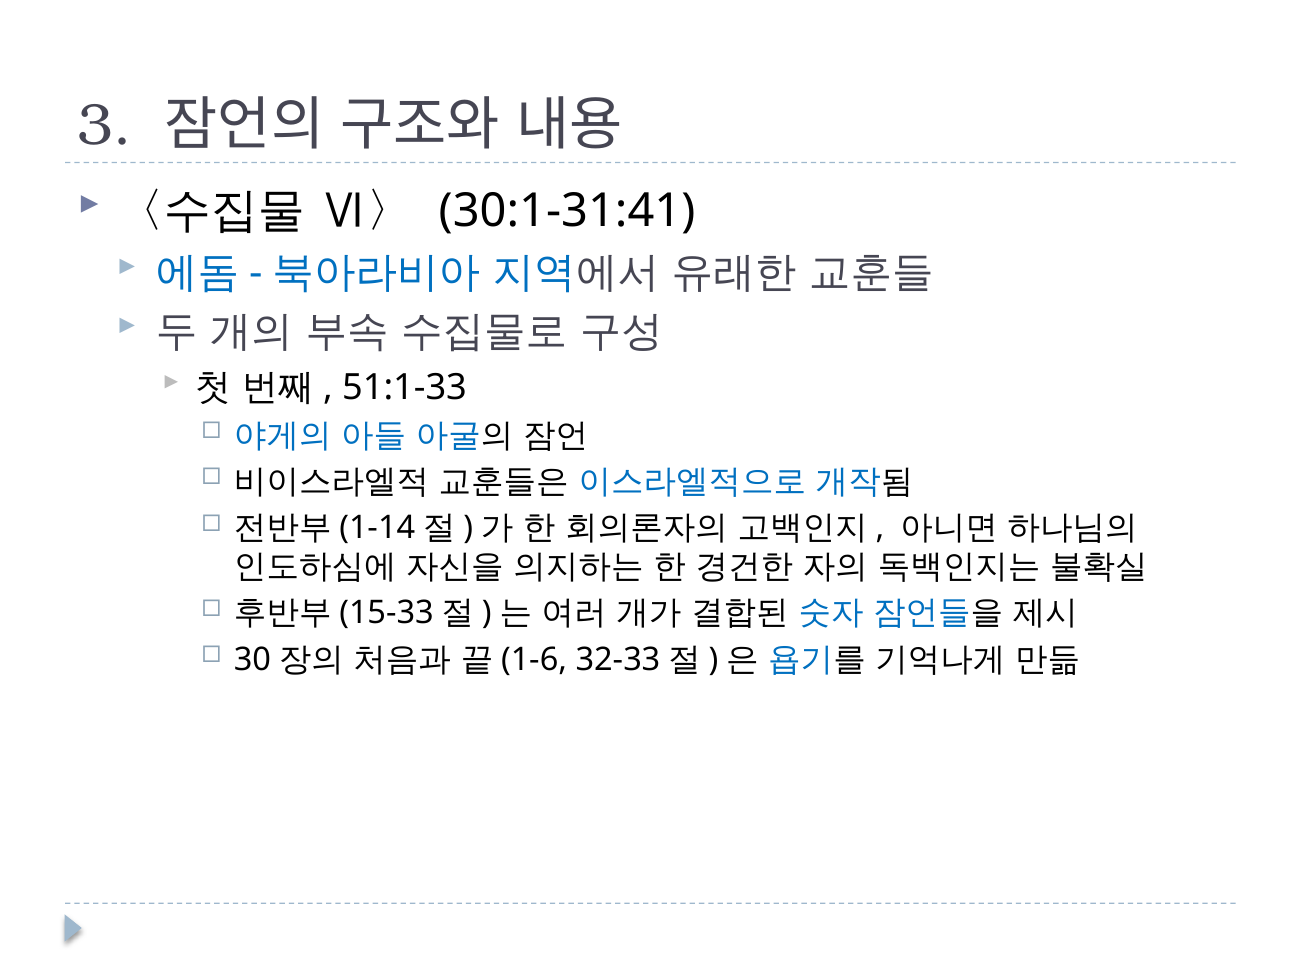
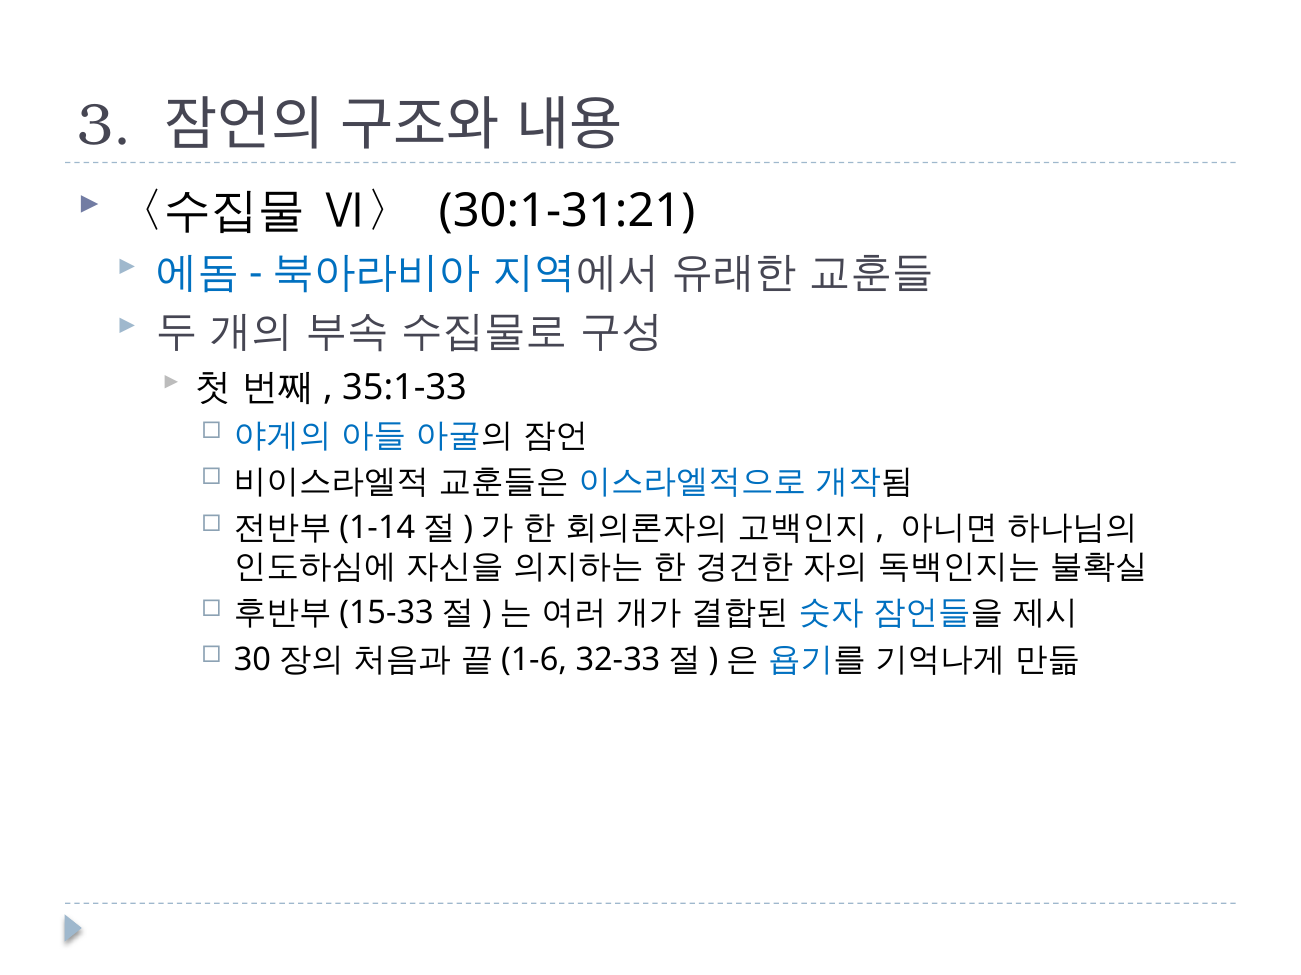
30:1-31:41: 30:1-31:41 -> 30:1-31:21 (567, 211)
51:1-33: 51:1-33 -> 35:1-33 (405, 388)
